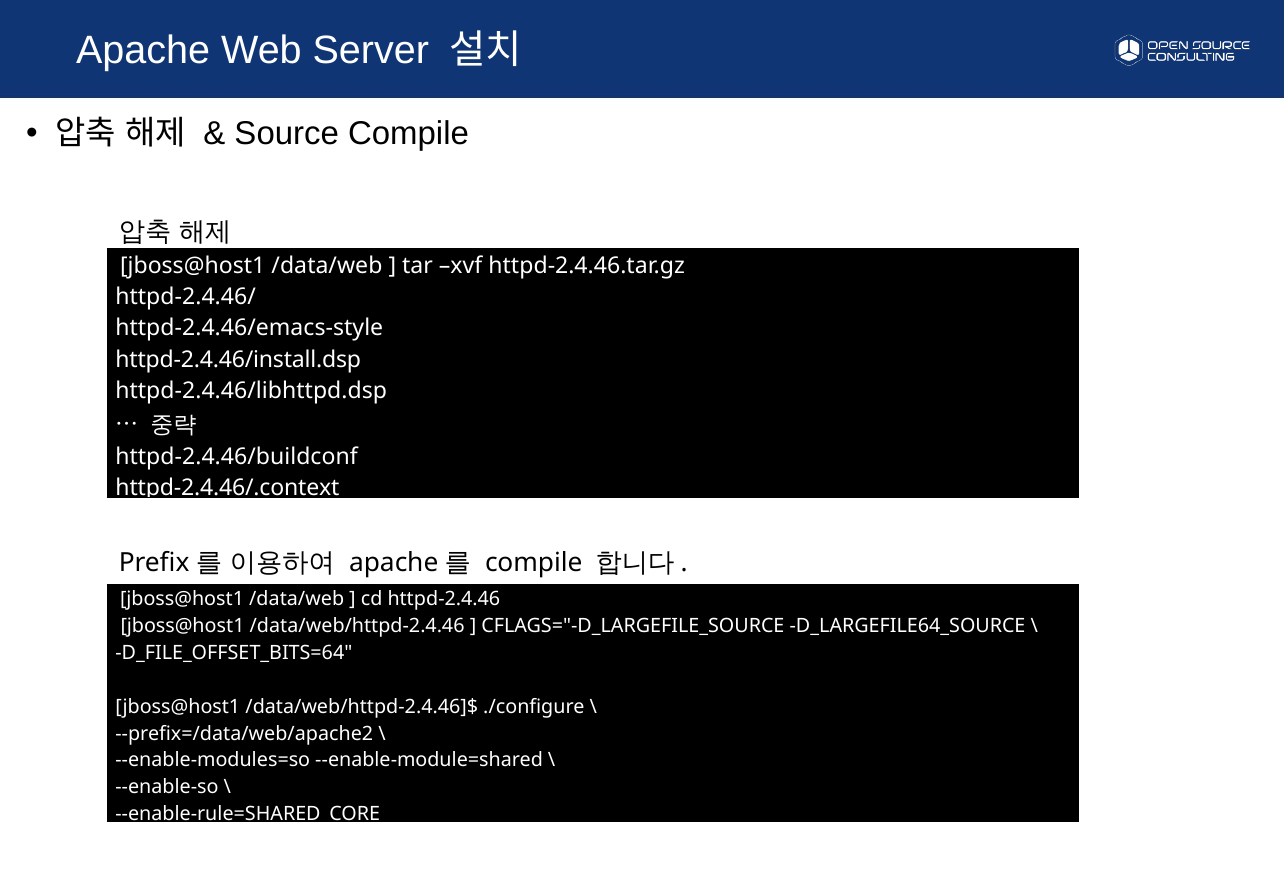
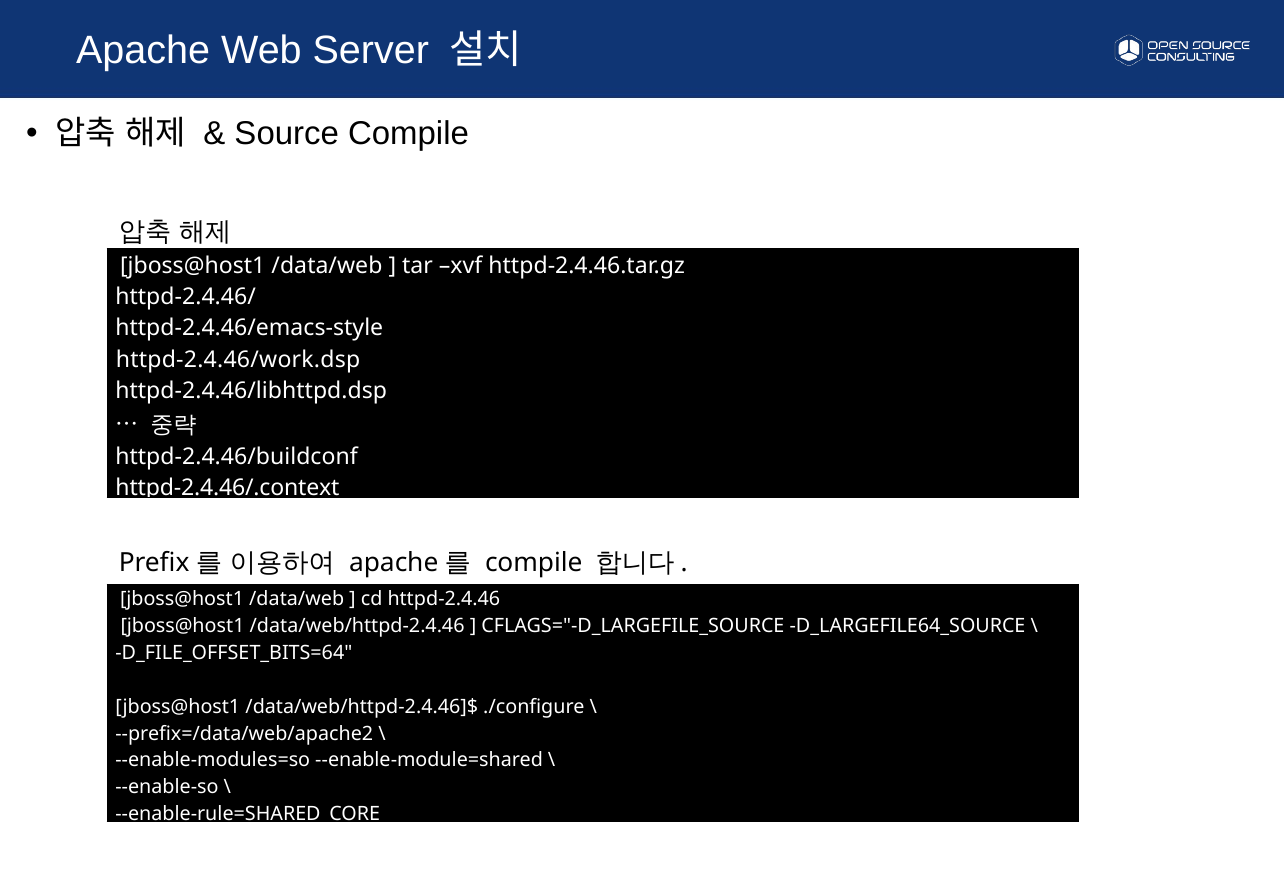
httpd-2.4.46/install.dsp: httpd-2.4.46/install.dsp -> httpd-2.4.46/work.dsp (238, 360)
